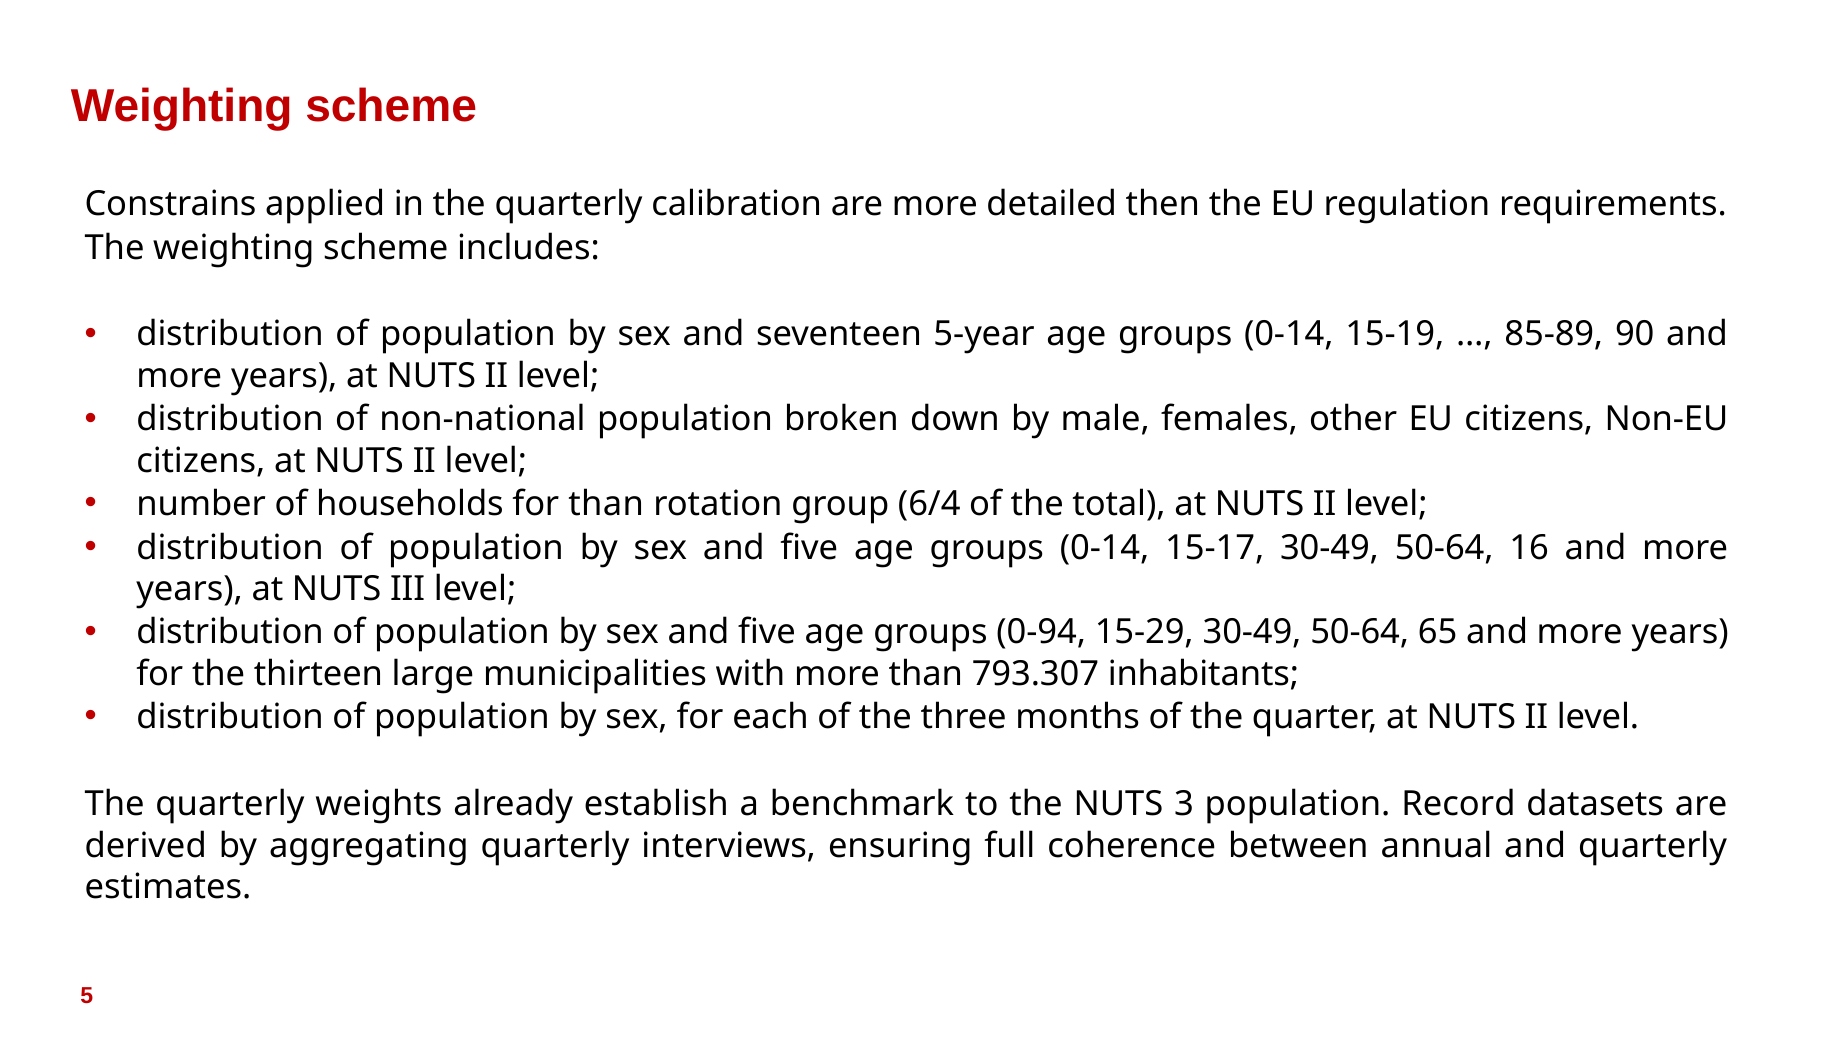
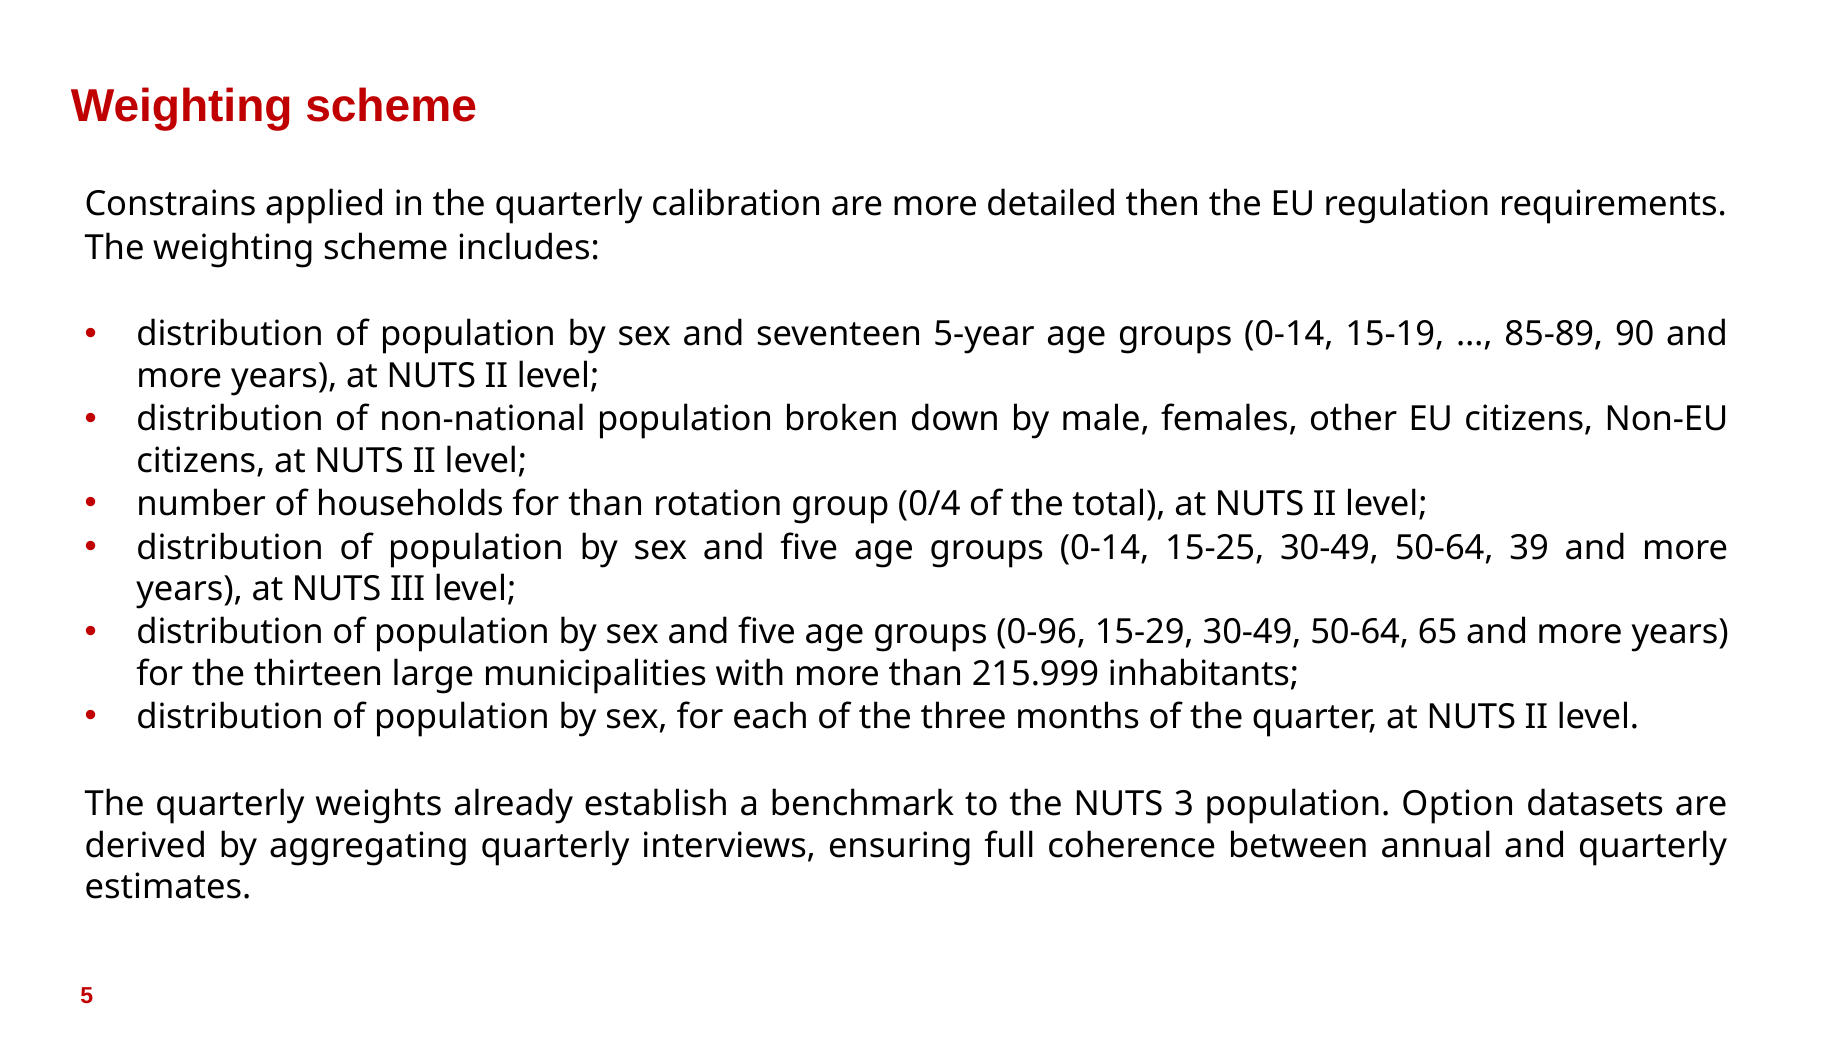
6/4: 6/4 -> 0/4 (929, 504)
15-17: 15-17 -> 15-25 (1215, 548)
16: 16 -> 39 (1529, 548)
0-94: 0-94 -> 0-96 (1041, 632)
793.307: 793.307 -> 215.999 (1035, 674)
Record: Record -> Option (1458, 804)
